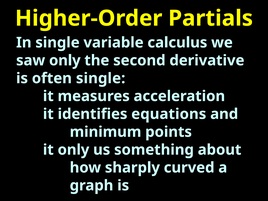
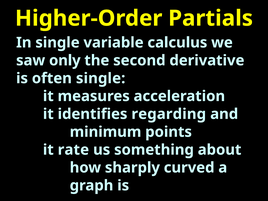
equations: equations -> regarding (169, 114)
it only: only -> rate (73, 150)
